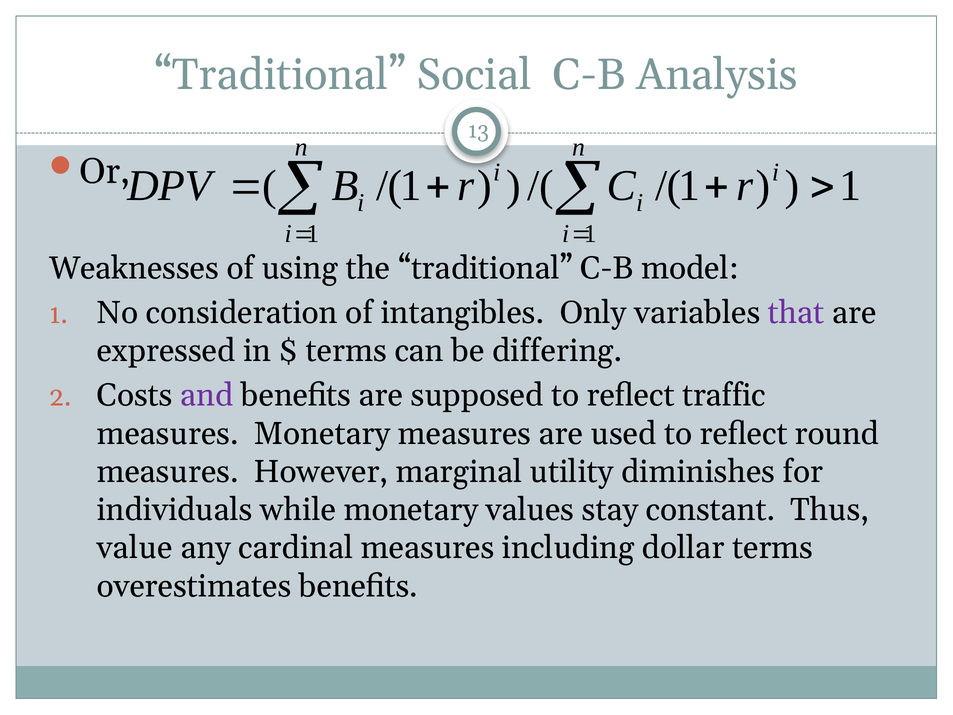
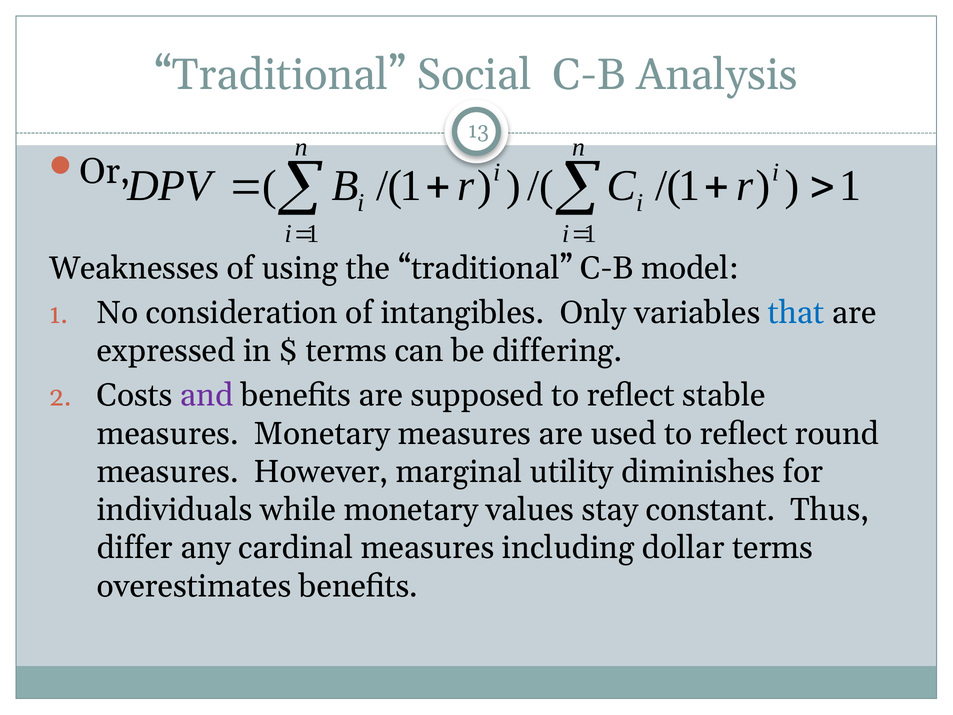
that colour: purple -> blue (796, 313)
traffic: traffic -> stable (724, 395)
value: value -> differ (135, 548)
